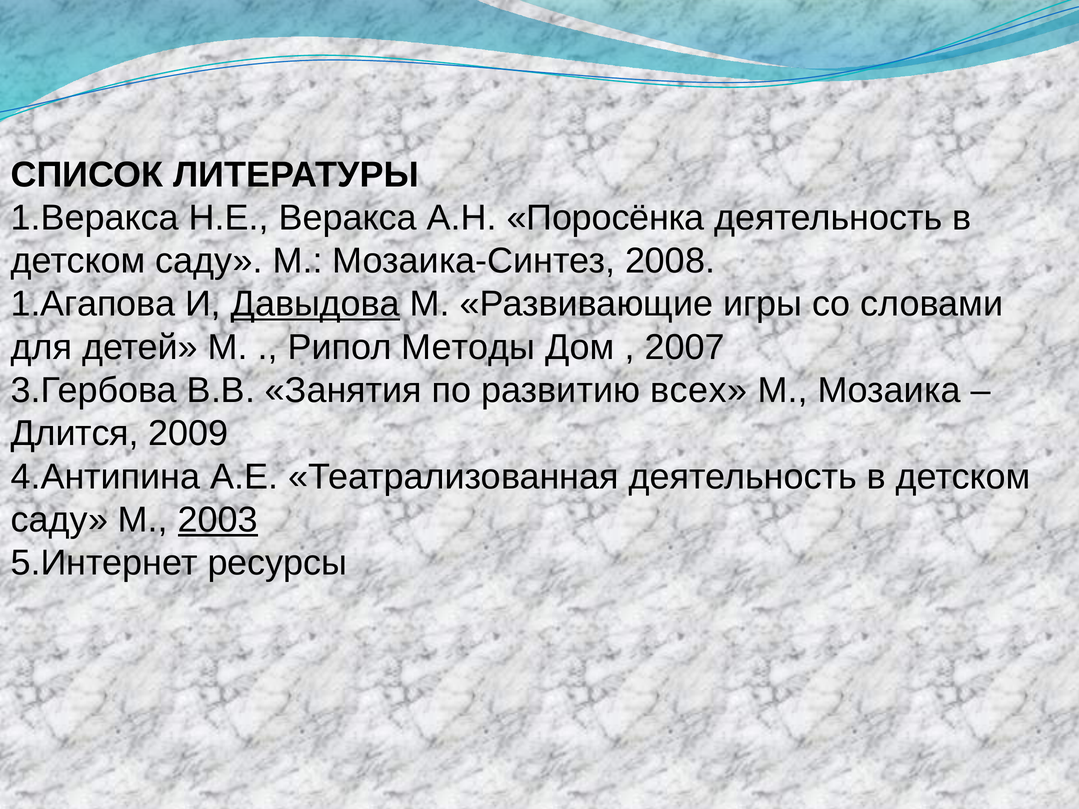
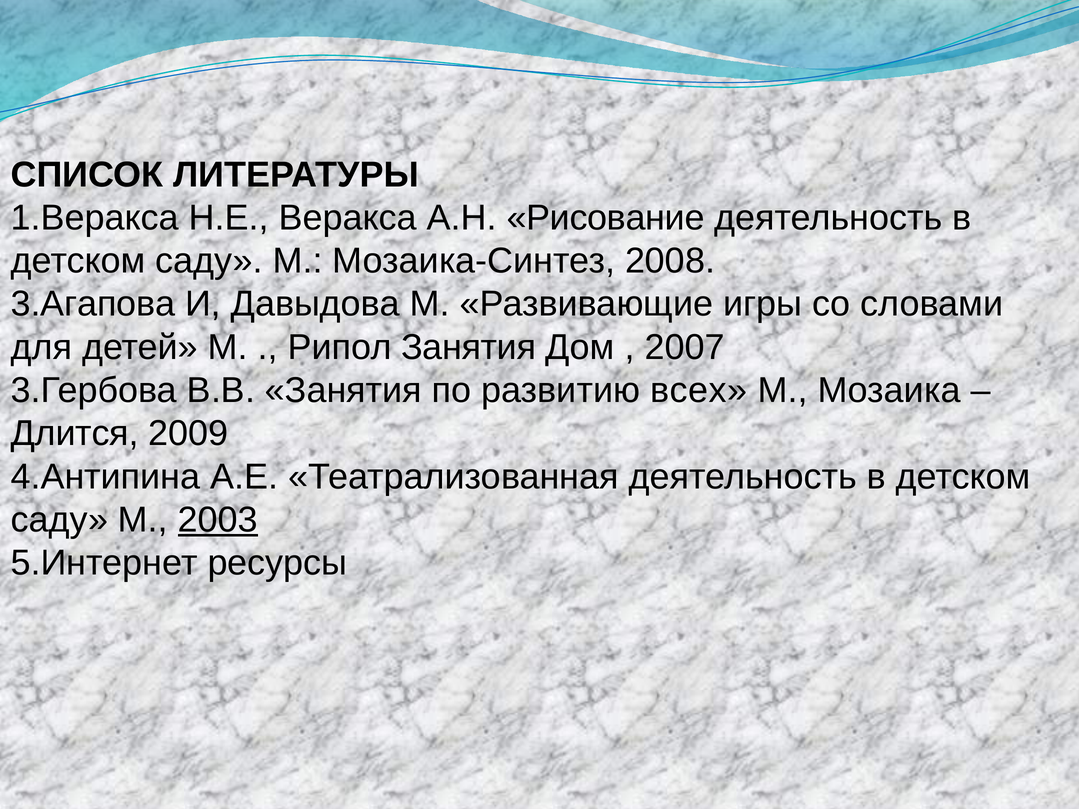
Поросёнка: Поросёнка -> Рисование (606, 218)
1.Агапова: 1.Агапова -> 3.Агапова (93, 304)
Давыдова underline: present -> none (315, 304)
Рипол Методы: Методы -> Занятия (469, 347)
